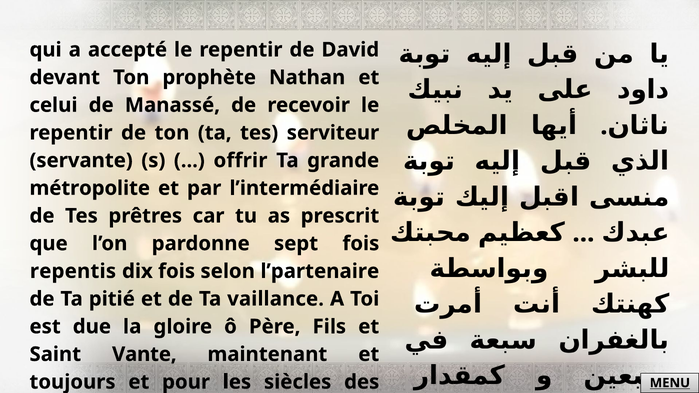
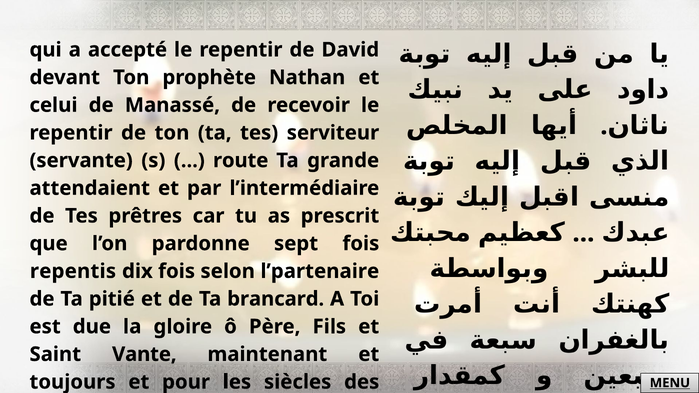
offrir: offrir -> route (241, 161)
métropolite: métropolite -> attendaient (90, 188)
vaillance: vaillance -> brancard (276, 299)
